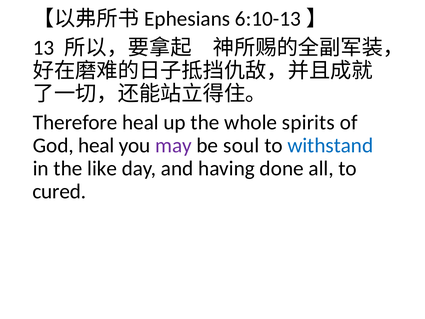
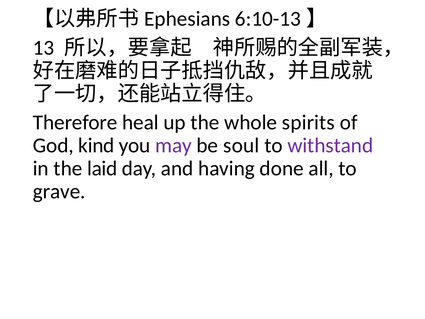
God heal: heal -> kind (96, 145)
withstand colour: blue -> purple (330, 145)
like: like -> laid (102, 168)
cured: cured -> grave (59, 191)
